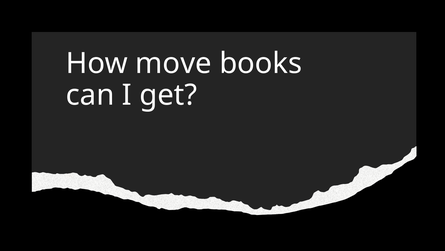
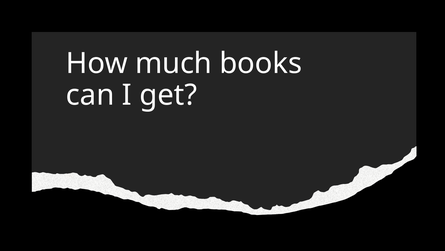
move: move -> much (174, 63)
